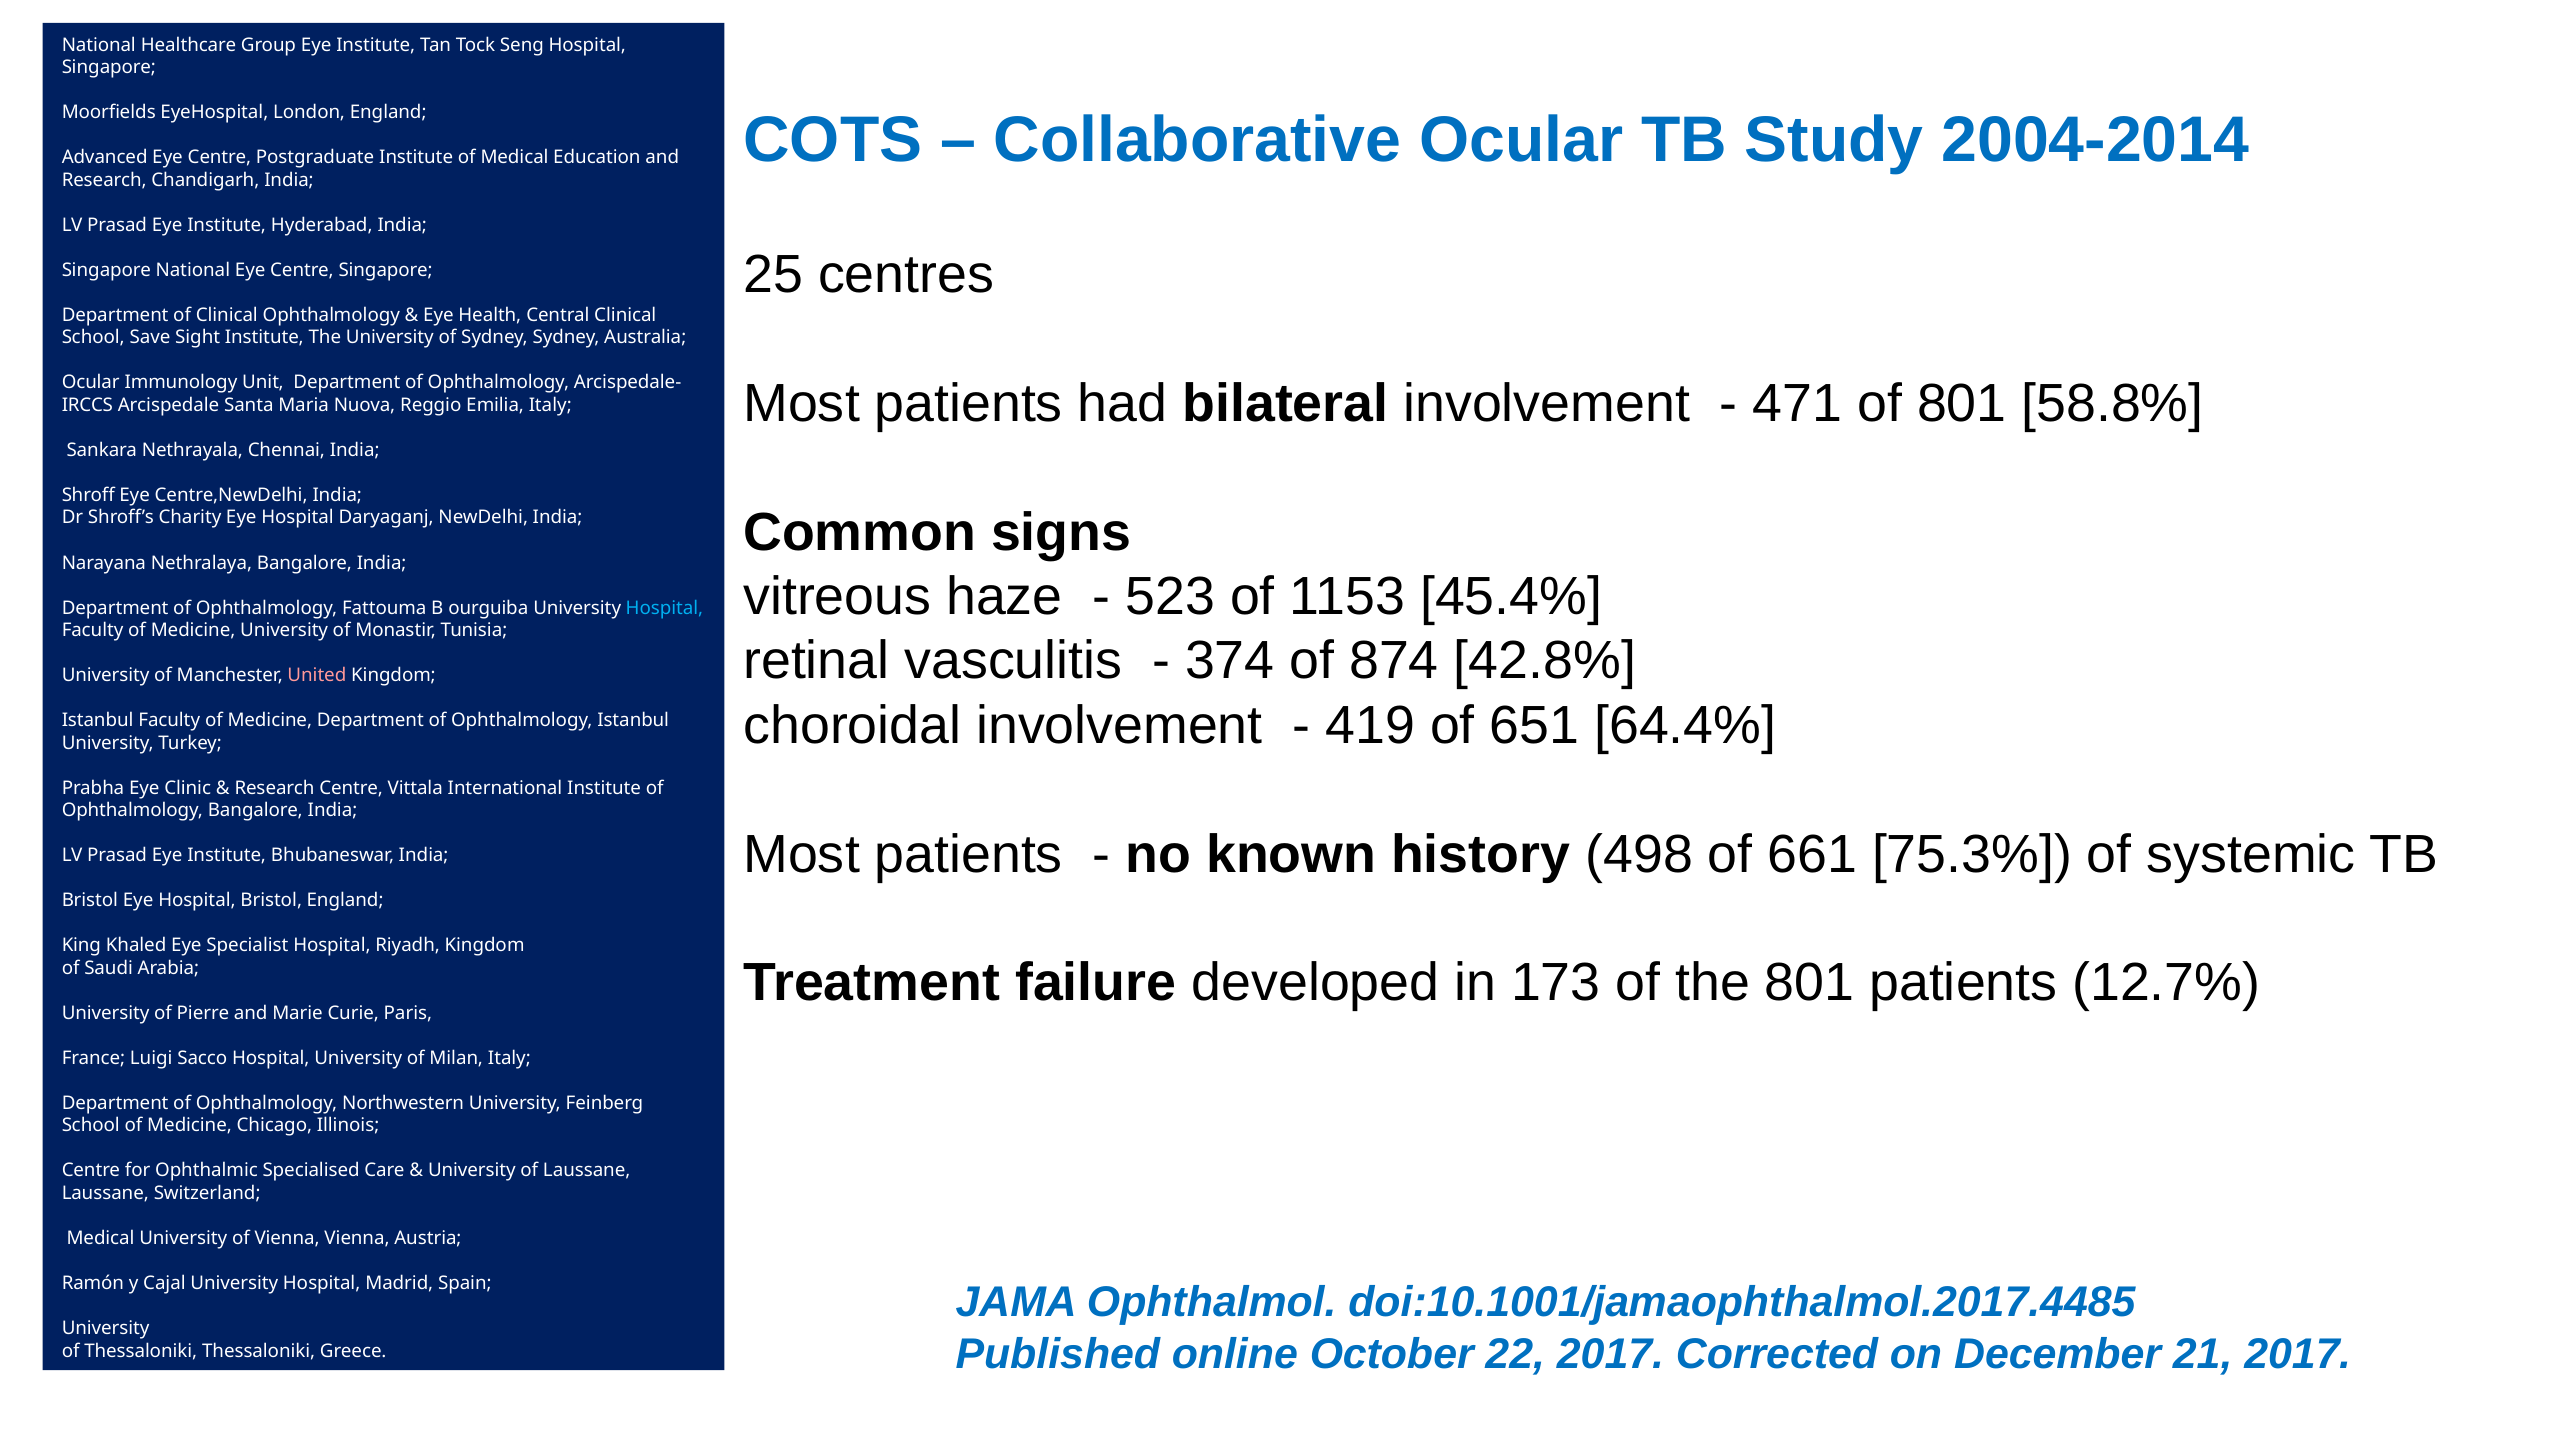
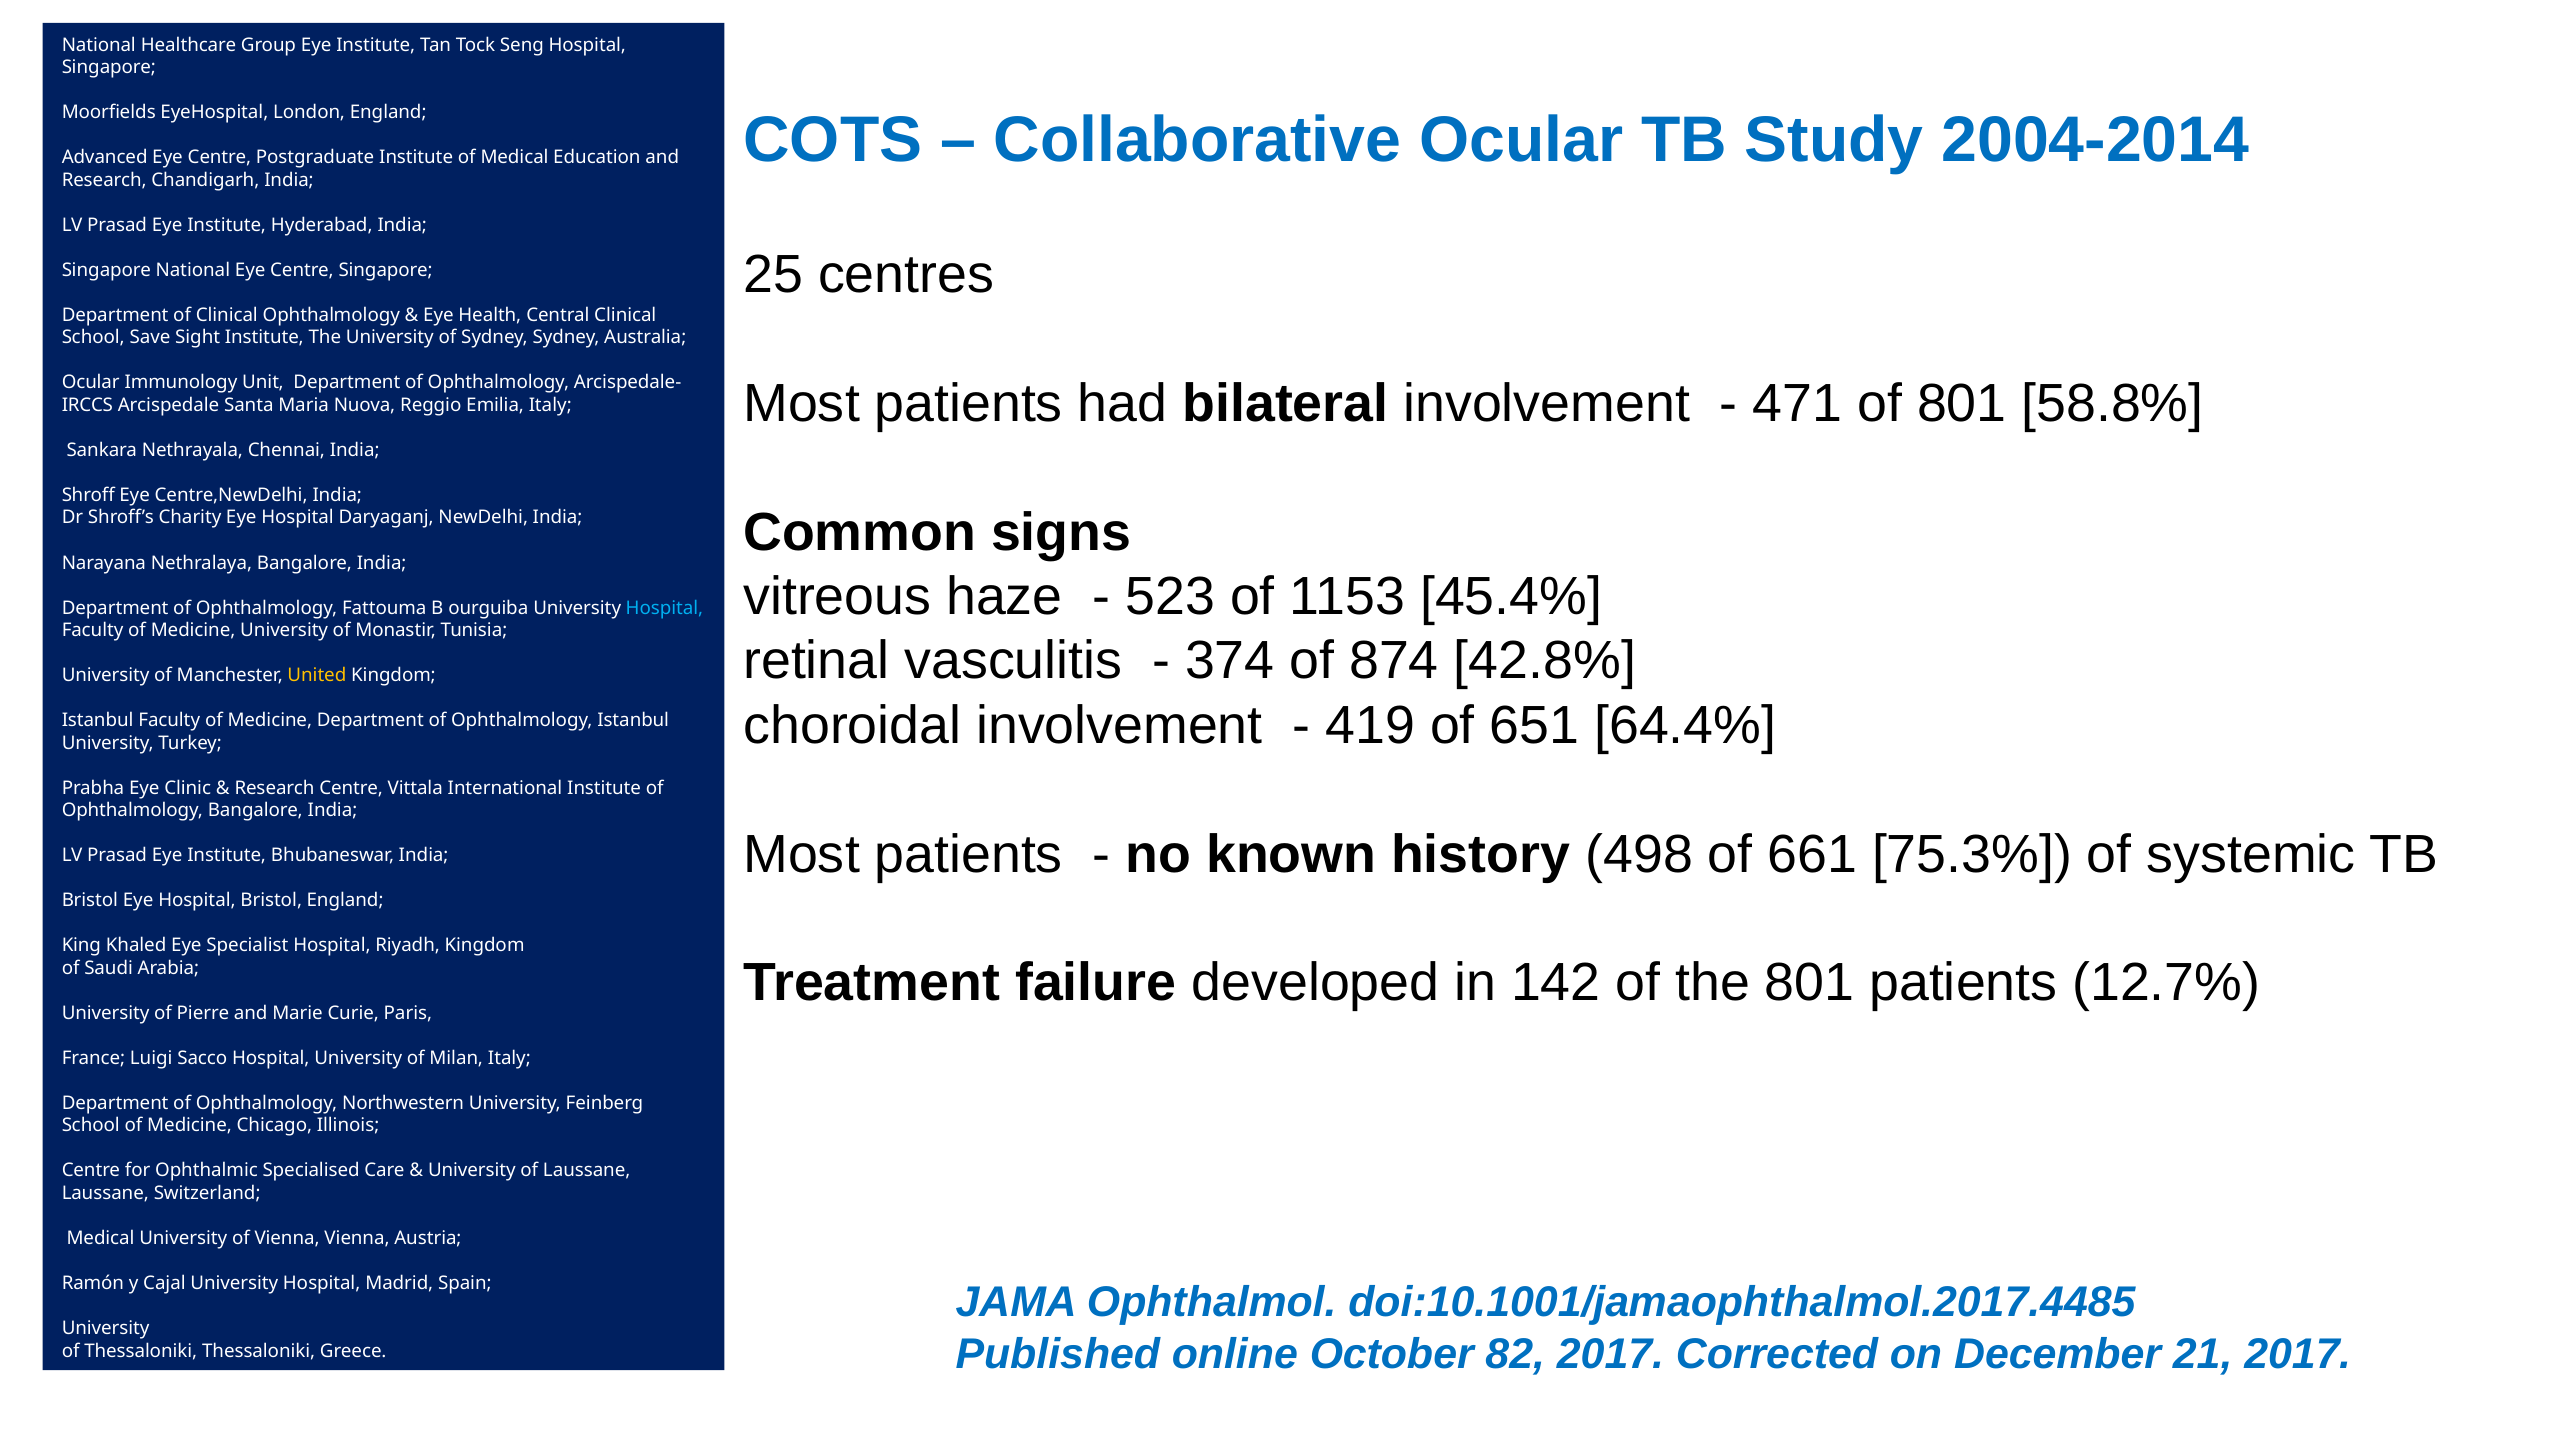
United colour: pink -> yellow (317, 675)
173: 173 -> 142 (1556, 983)
22: 22 -> 82 (1515, 1354)
